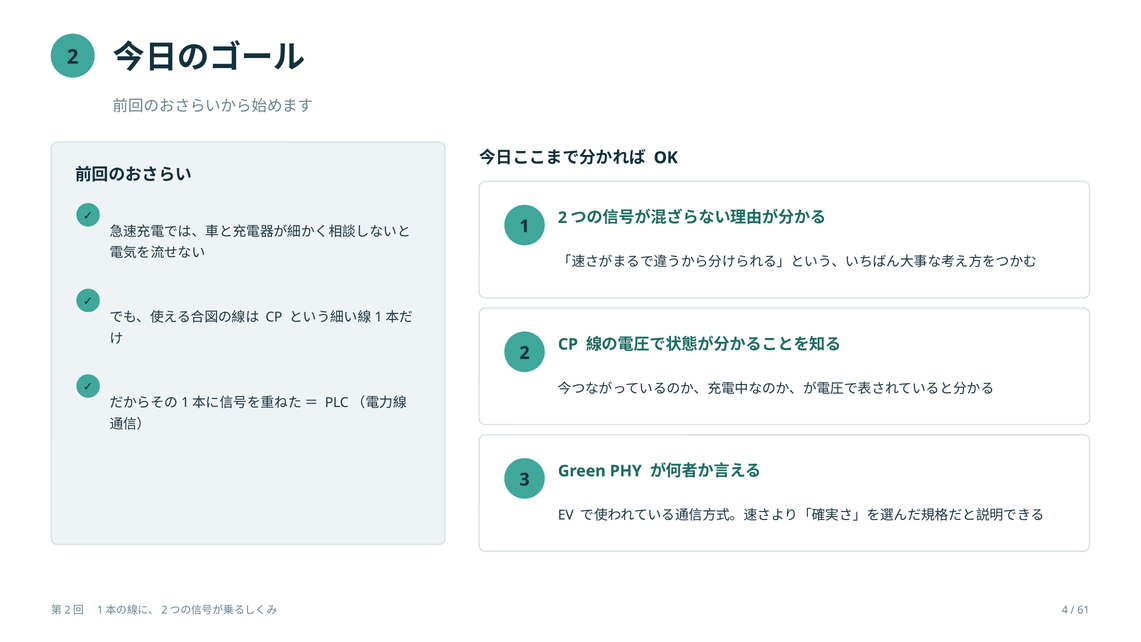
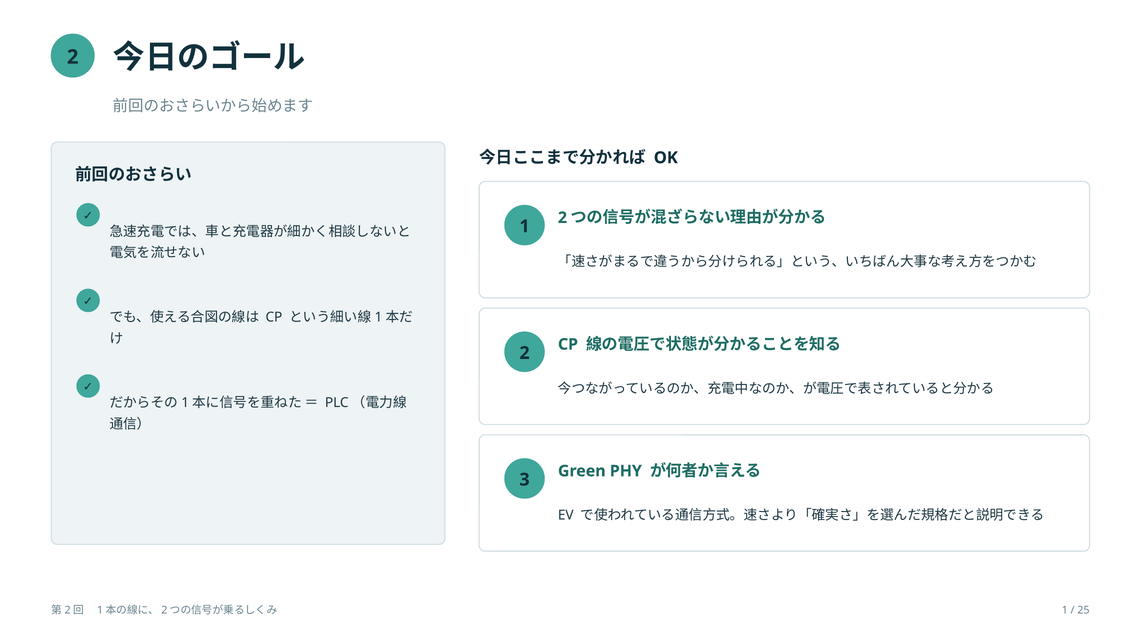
4: 4 -> 1 (1065, 610)
61: 61 -> 25 (1083, 610)
